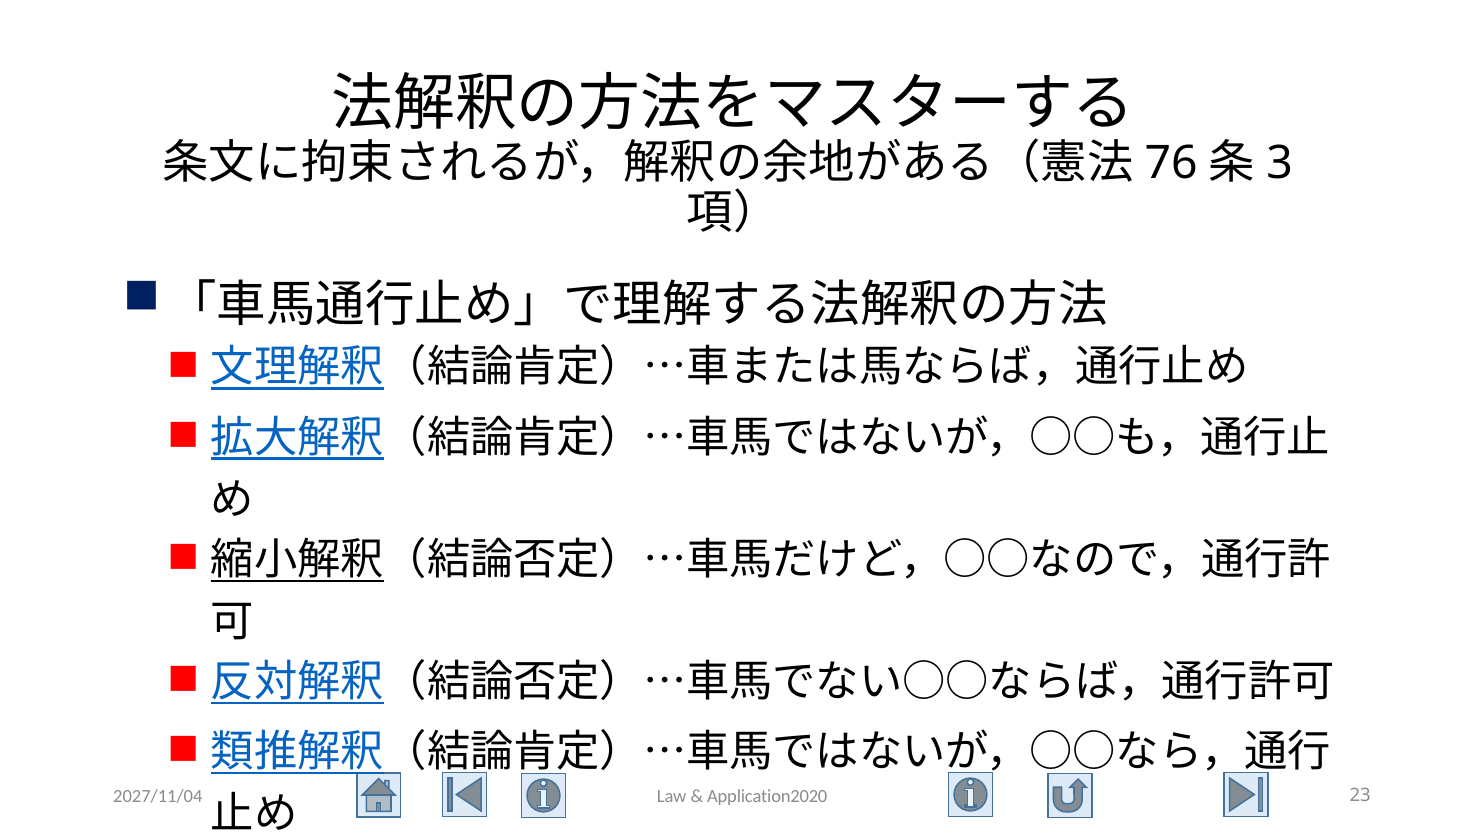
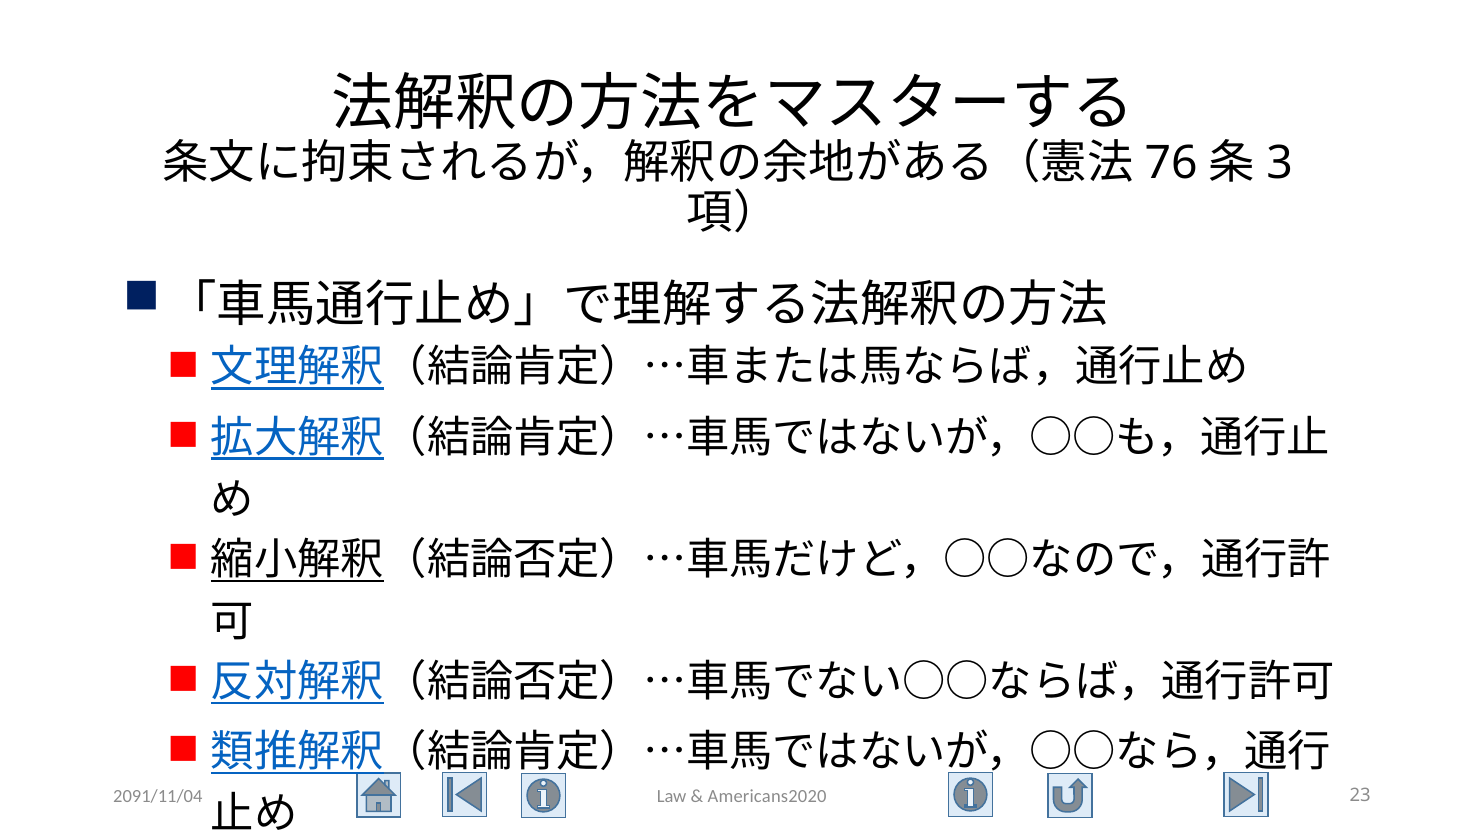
2027/11/04: 2027/11/04 -> 2091/11/04 (158, 797)
Application2020: Application2020 -> Americans2020 (767, 797)
